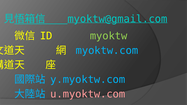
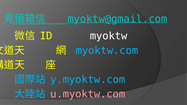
myoktw colour: light green -> white (109, 36)
